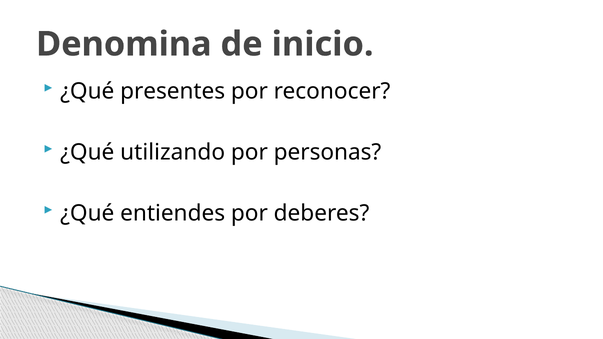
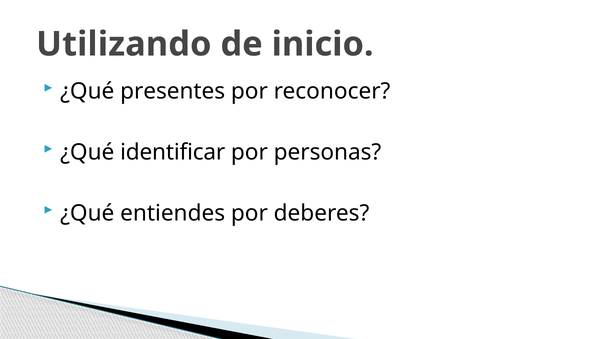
Denomina: Denomina -> Utilizando (124, 44)
utilizando: utilizando -> identificar (173, 152)
